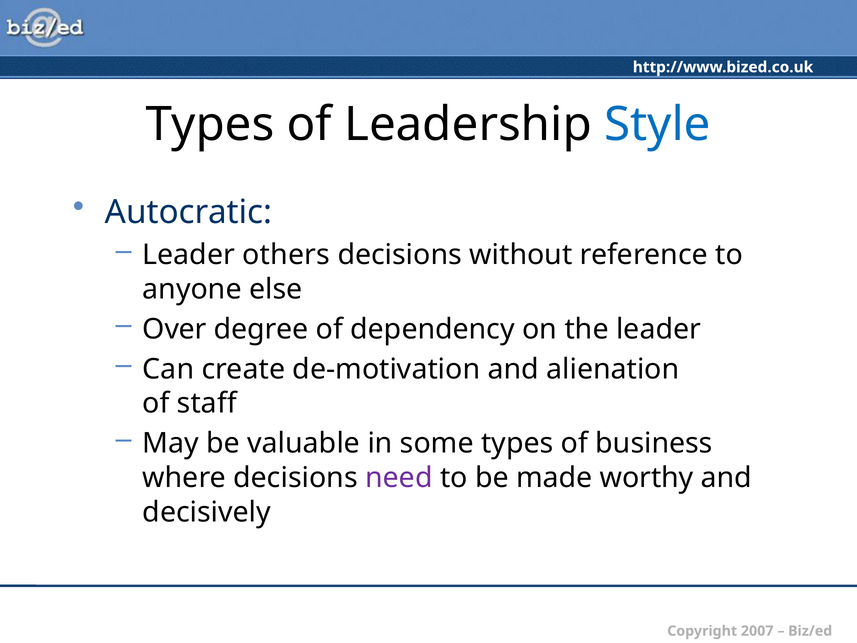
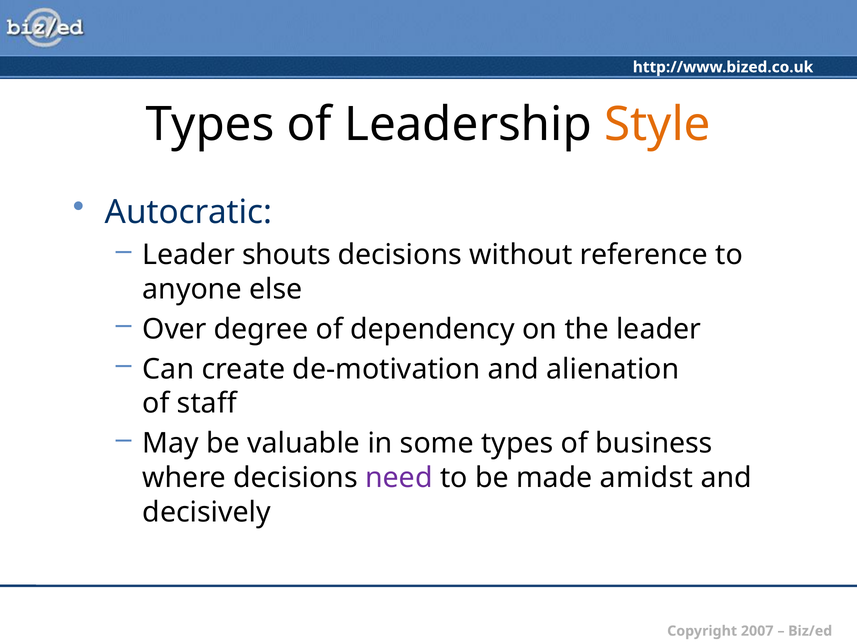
Style colour: blue -> orange (657, 125)
others: others -> shouts (286, 255)
worthy: worthy -> amidst (647, 478)
